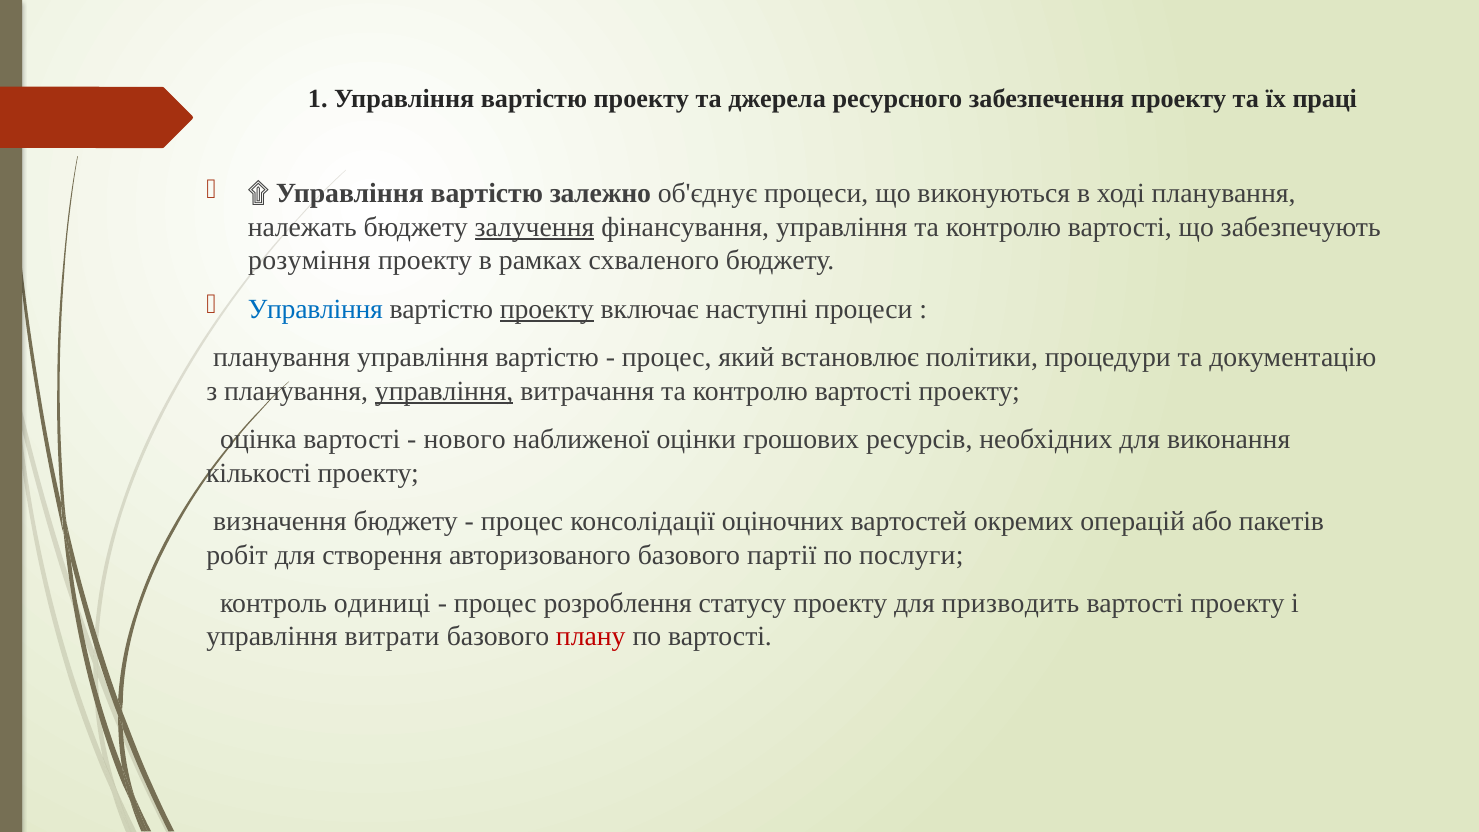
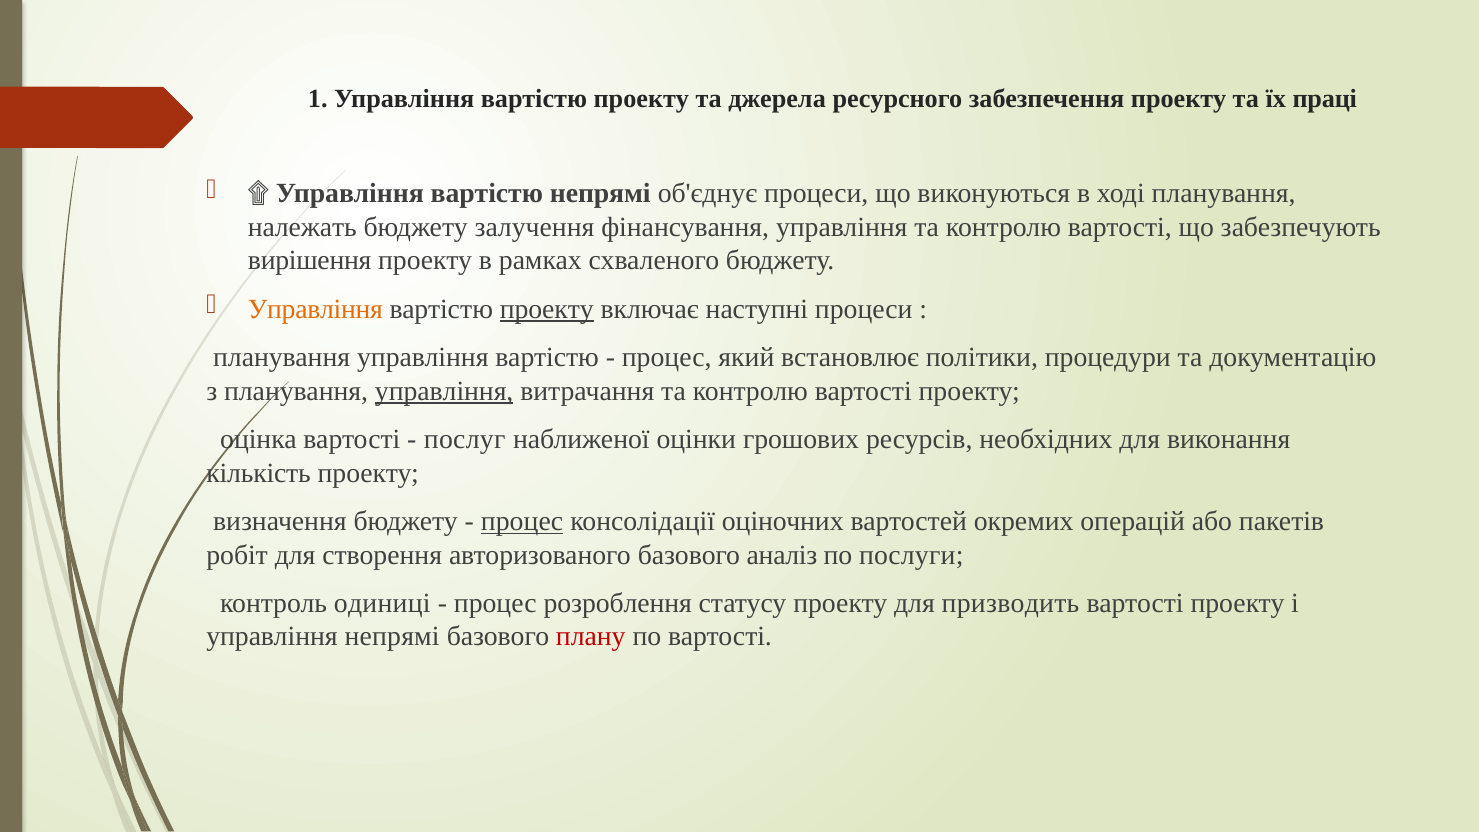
вартістю залежно: залежно -> непрямі (600, 194)
залучення underline: present -> none (535, 227)
розуміння: розуміння -> вирішення (310, 260)
Управління colour: blue -> orange (315, 309)
нового: нового -> послуг (465, 440)
кількості: кількості -> кількість (259, 473)
процес underline: none -> present (522, 522)
партії: партії -> аналіз (782, 555)
управління витрати: витрати -> непрямі (392, 637)
